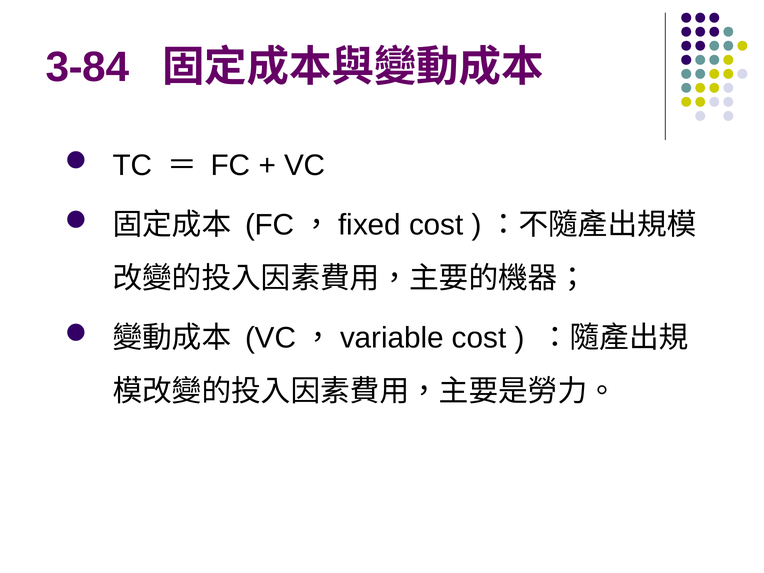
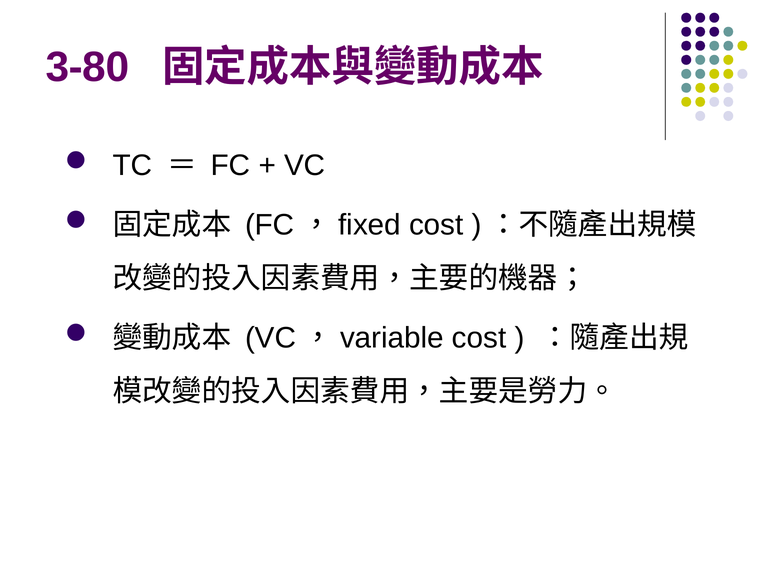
3-84: 3-84 -> 3-80 (87, 67)
